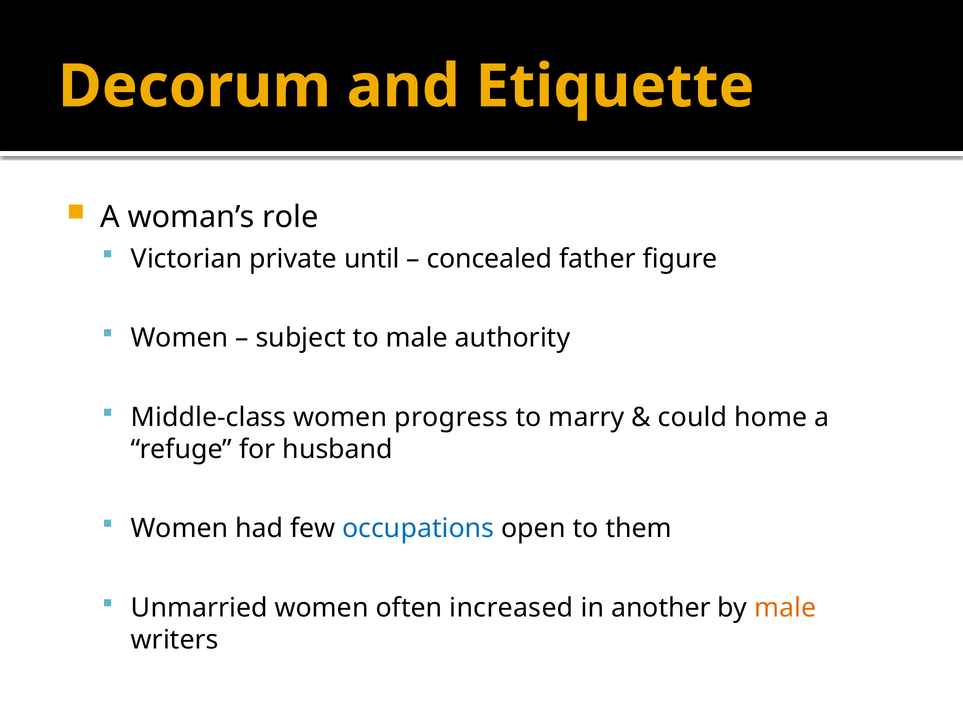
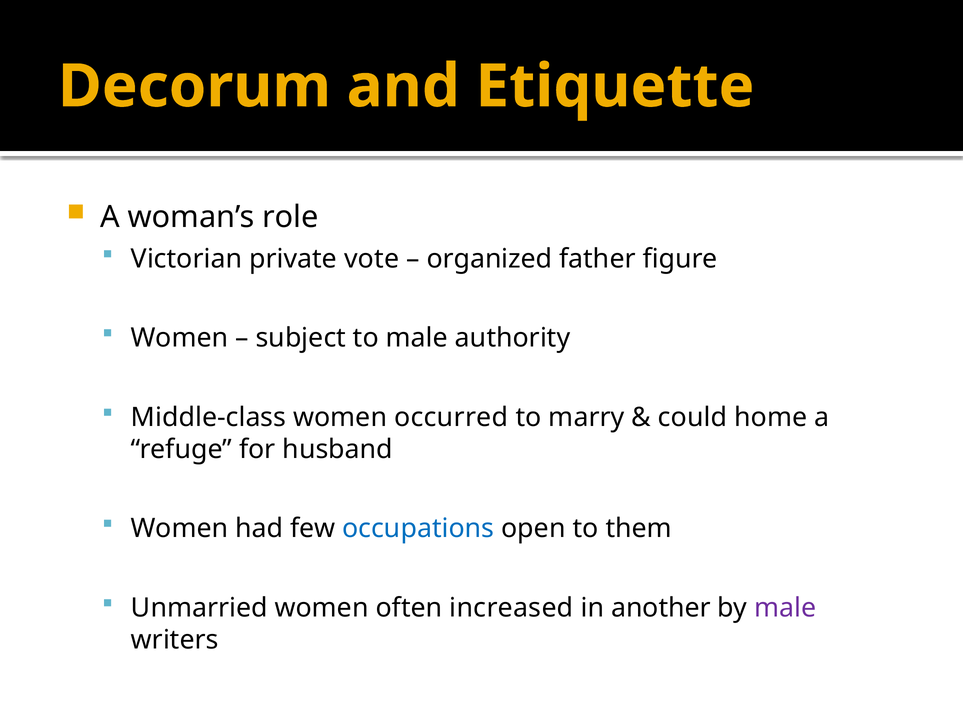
until: until -> vote (372, 259)
concealed: concealed -> organized (489, 259)
progress: progress -> occurred (451, 417)
male colour: orange -> purple (785, 608)
